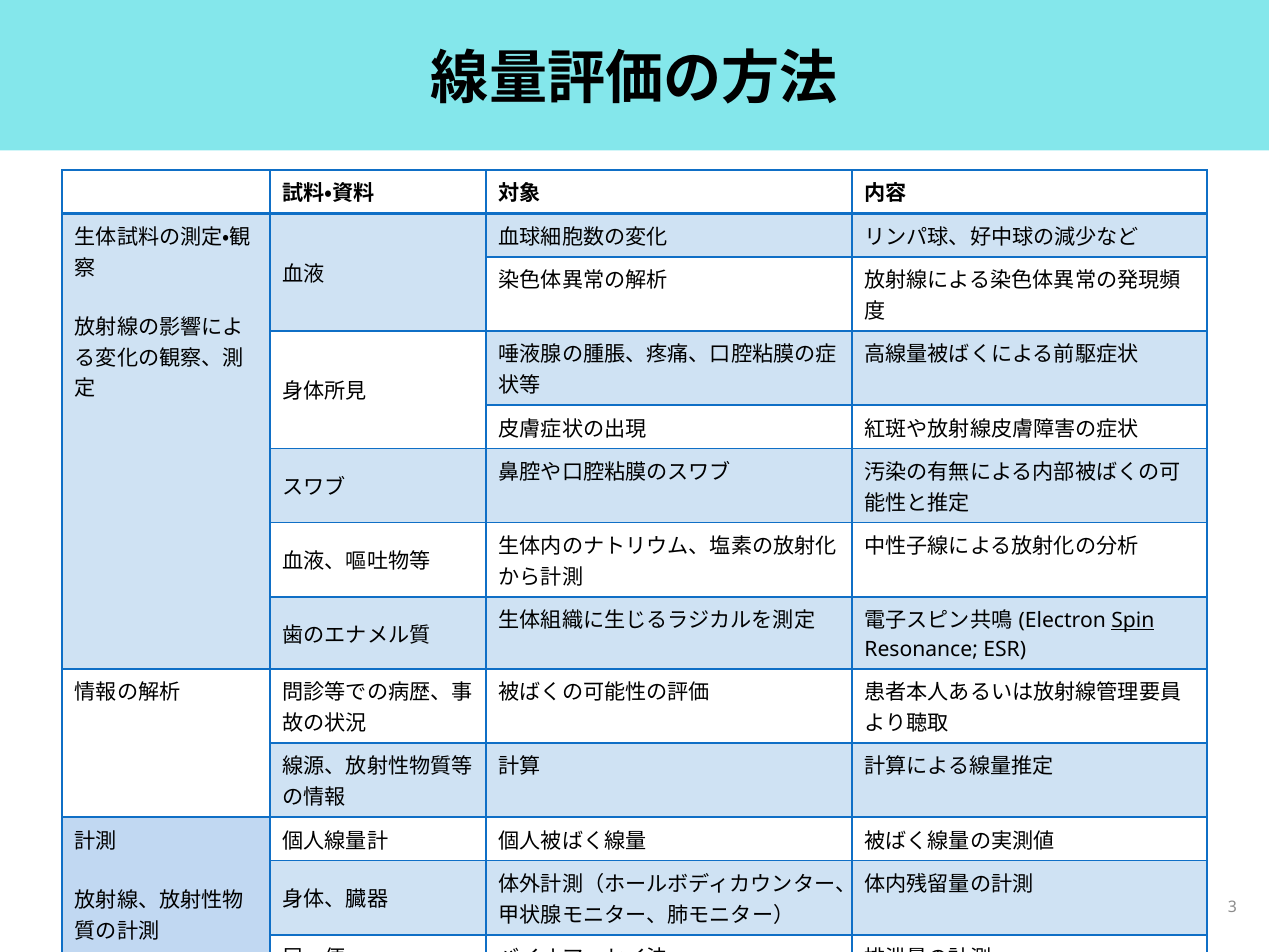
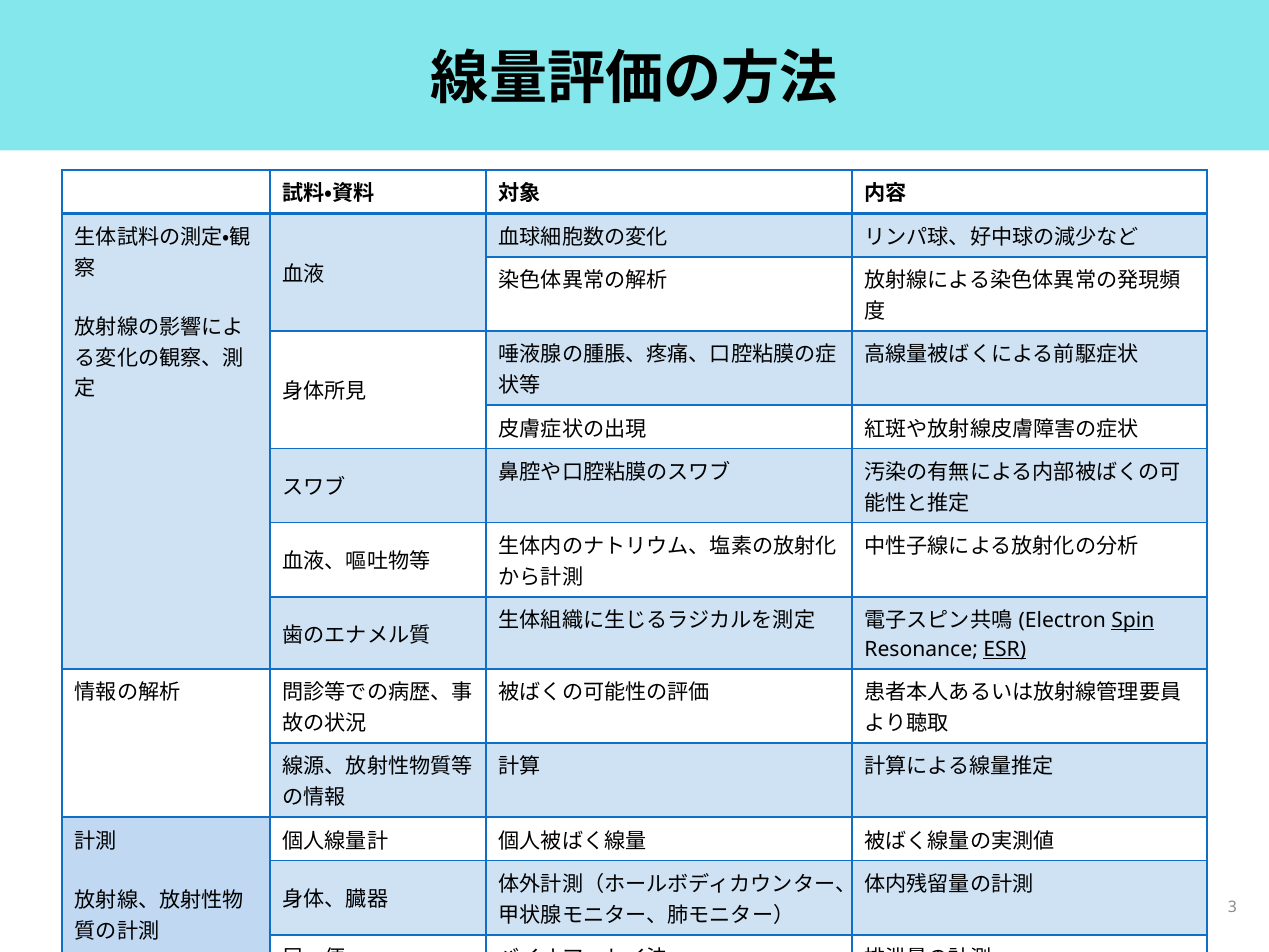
ESR underline: none -> present (1005, 649)
